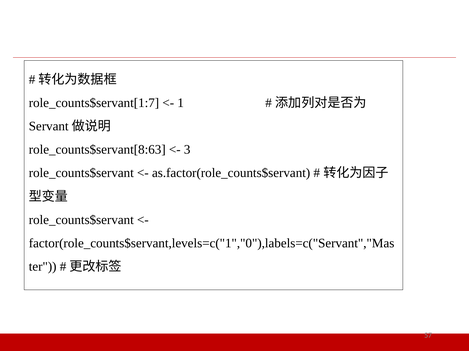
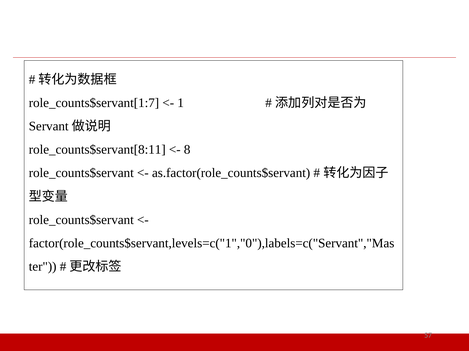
role_counts$servant[8:63: role_counts$servant[8:63 -> role_counts$servant[8:11 (97, 150)
3: 3 -> 8 (187, 150)
